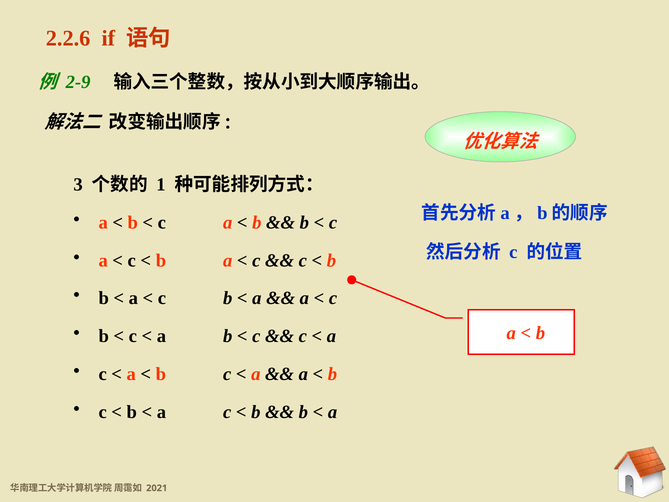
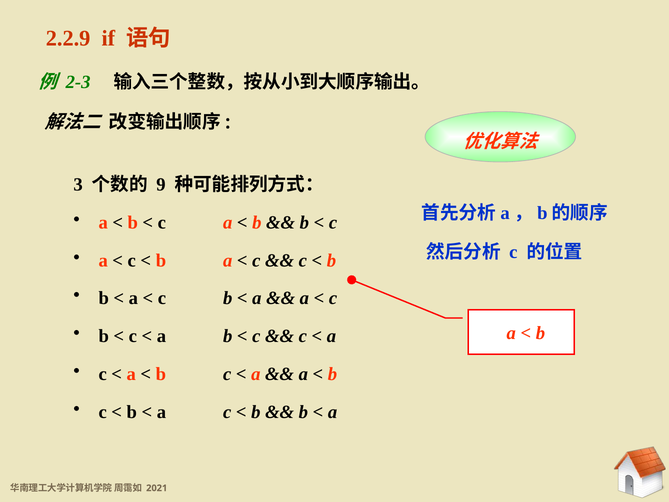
2.2.6: 2.2.6 -> 2.2.9 (68, 39)
2-9: 2-9 -> 2-3 (78, 82)
1: 1 -> 9 (161, 184)
